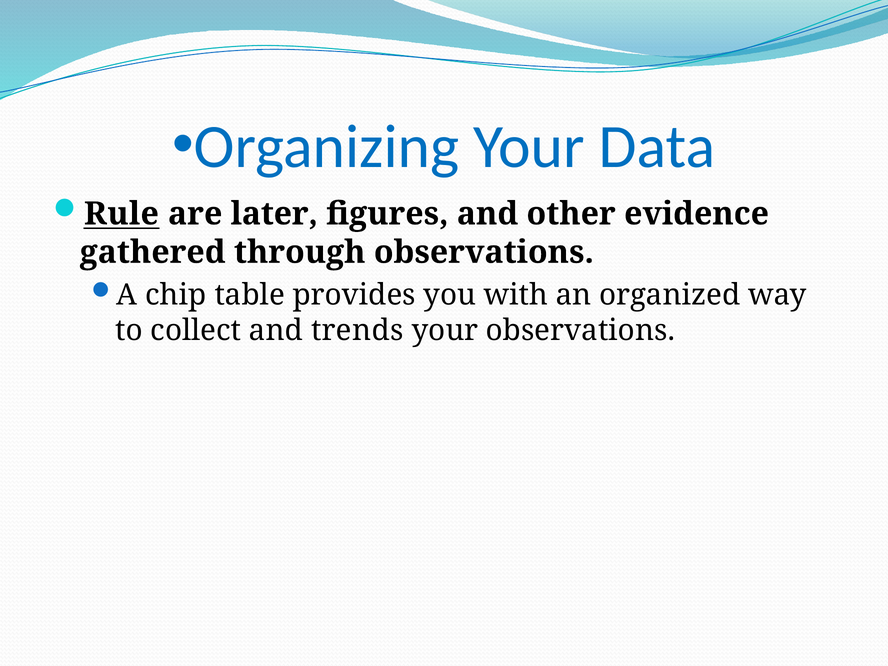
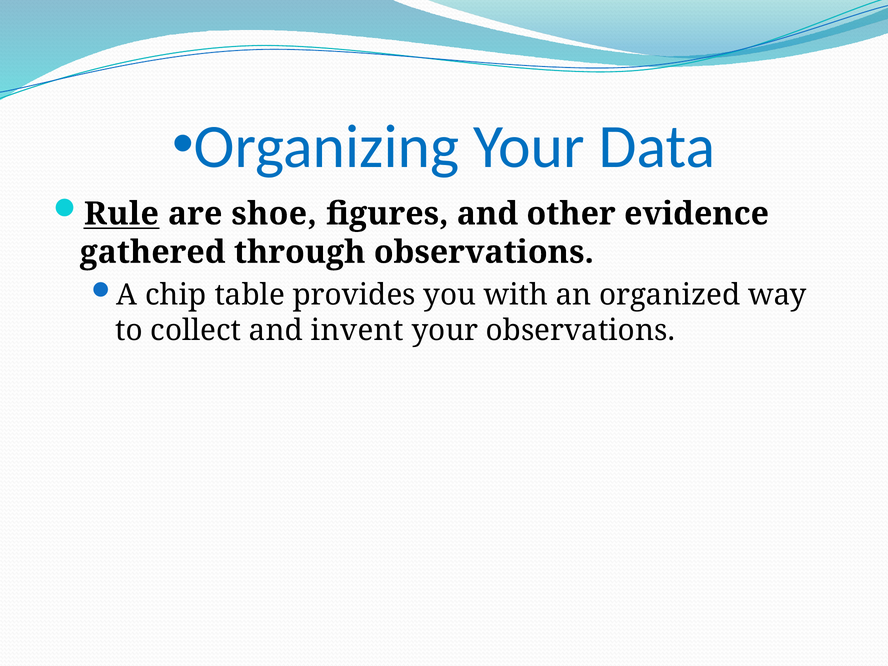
later: later -> shoe (274, 214)
trends: trends -> invent (357, 331)
